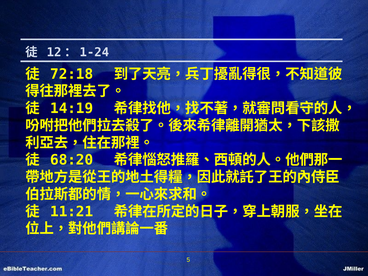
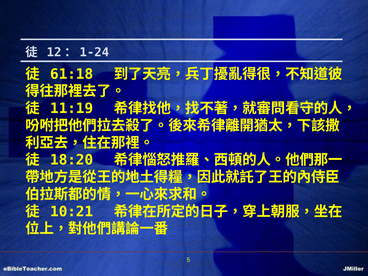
72:18: 72:18 -> 61:18 (72, 74)
14:19: 14:19 -> 11:19 (72, 108)
68:20: 68:20 -> 18:20 (72, 160)
11:21: 11:21 -> 10:21 (72, 212)
